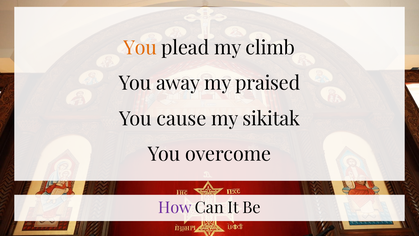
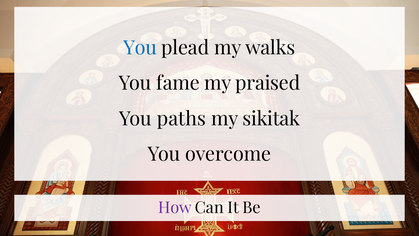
You colour: orange -> blue (140, 48)
climb: climb -> walks (270, 48)
away: away -> fame (178, 83)
cause: cause -> paths (181, 119)
